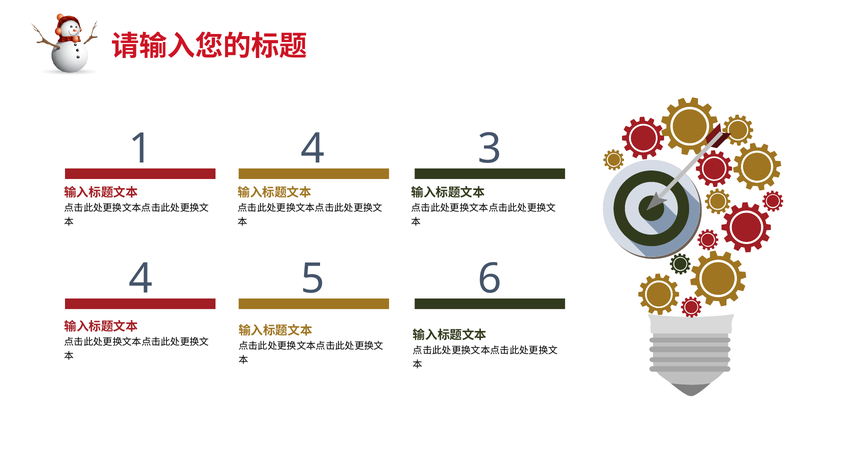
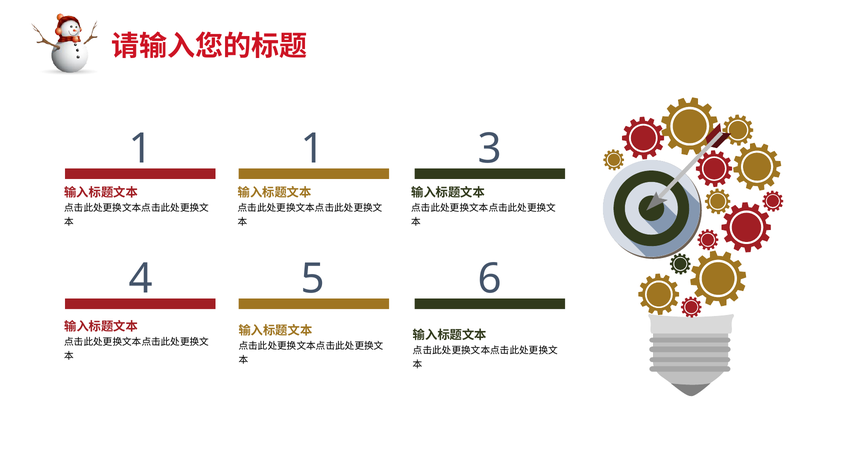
1 4: 4 -> 1 (313, 149)
